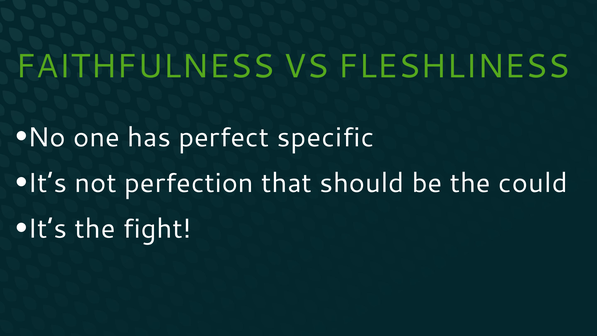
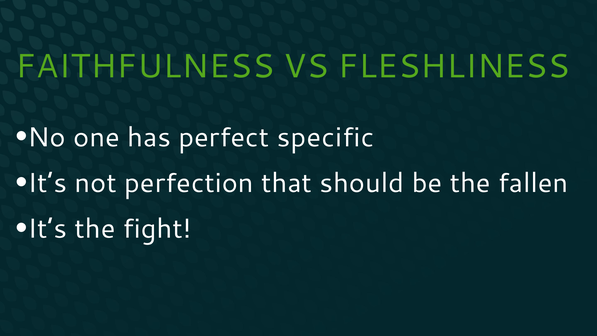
could: could -> fallen (533, 183)
